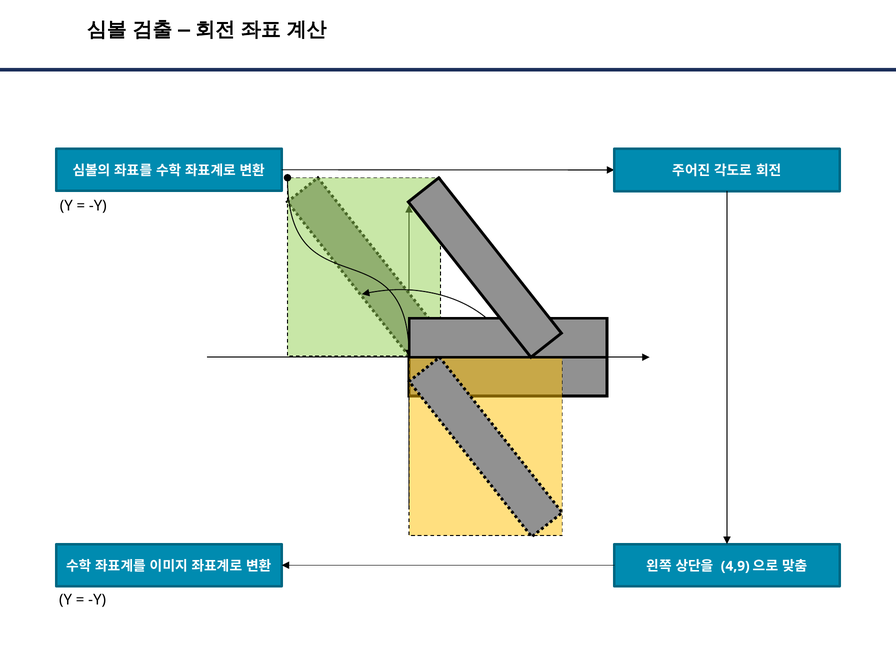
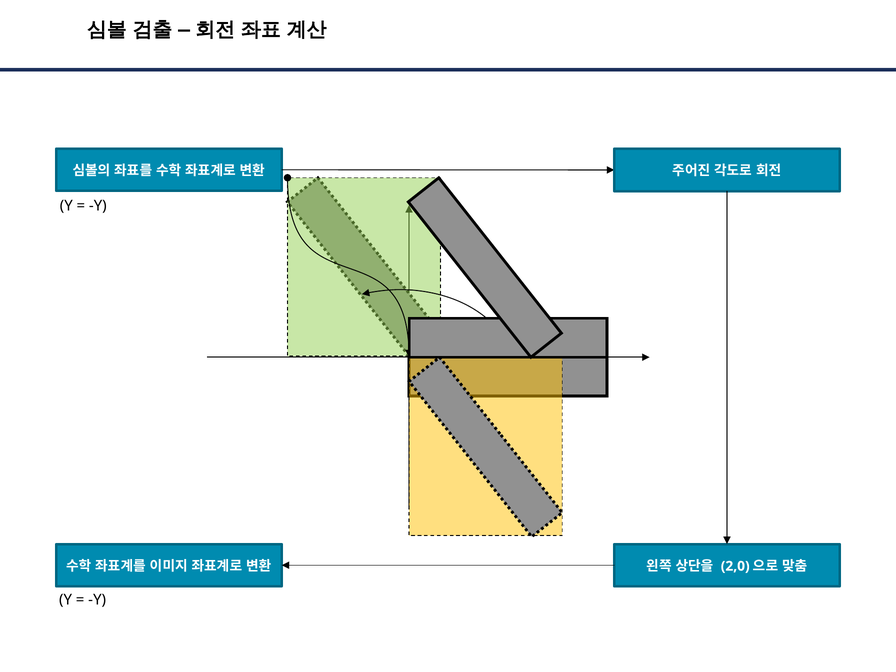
4,9: 4,9 -> 2,0 (735, 566)
